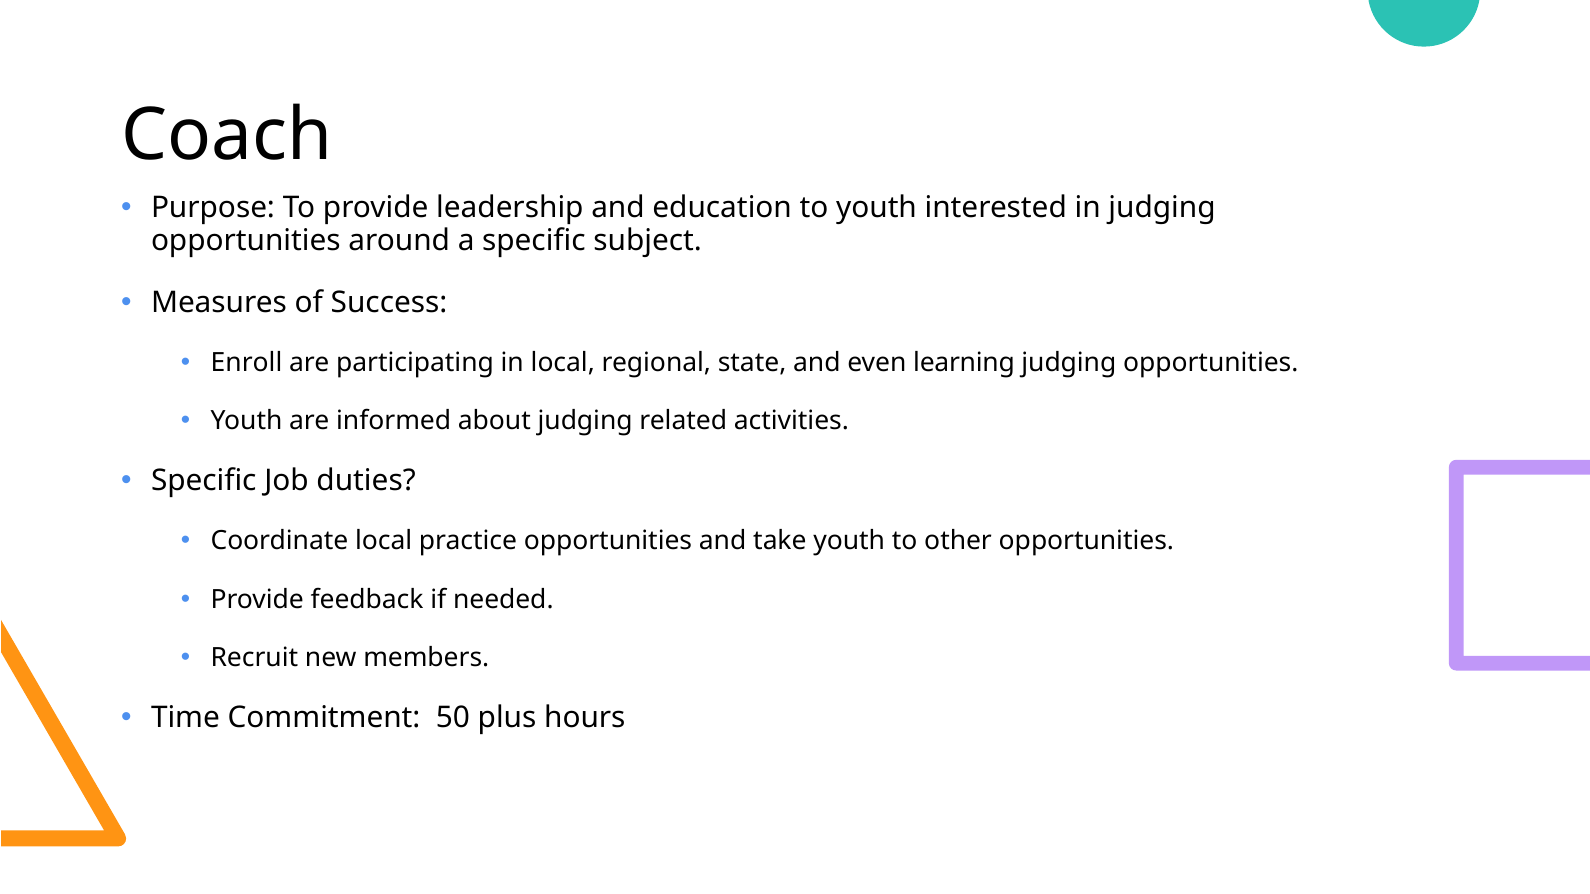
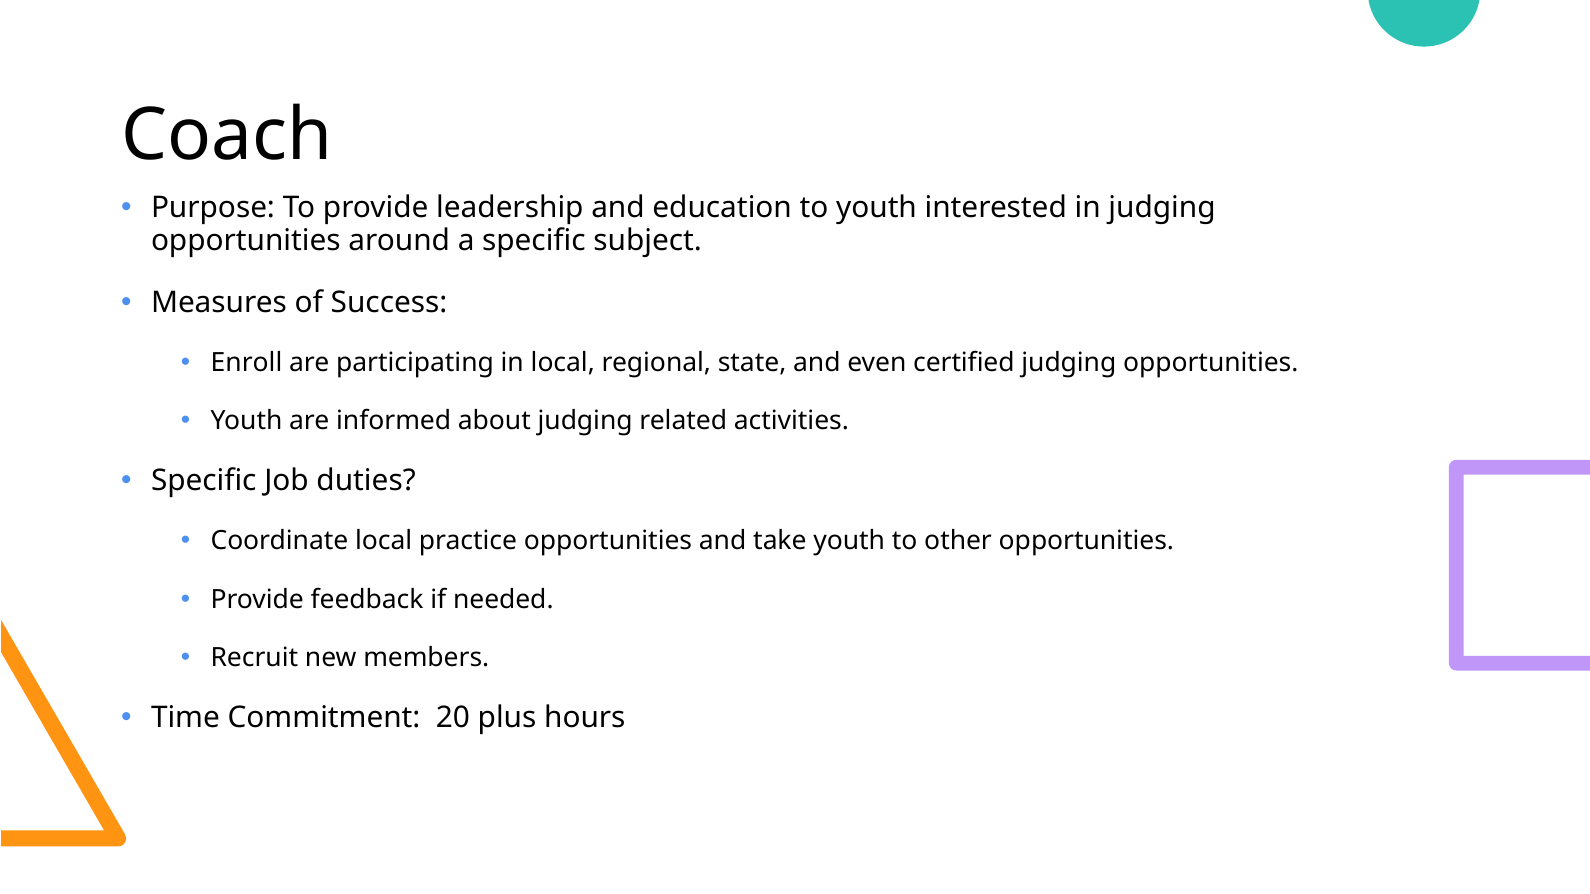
learning: learning -> certified (964, 363)
50: 50 -> 20 (453, 718)
